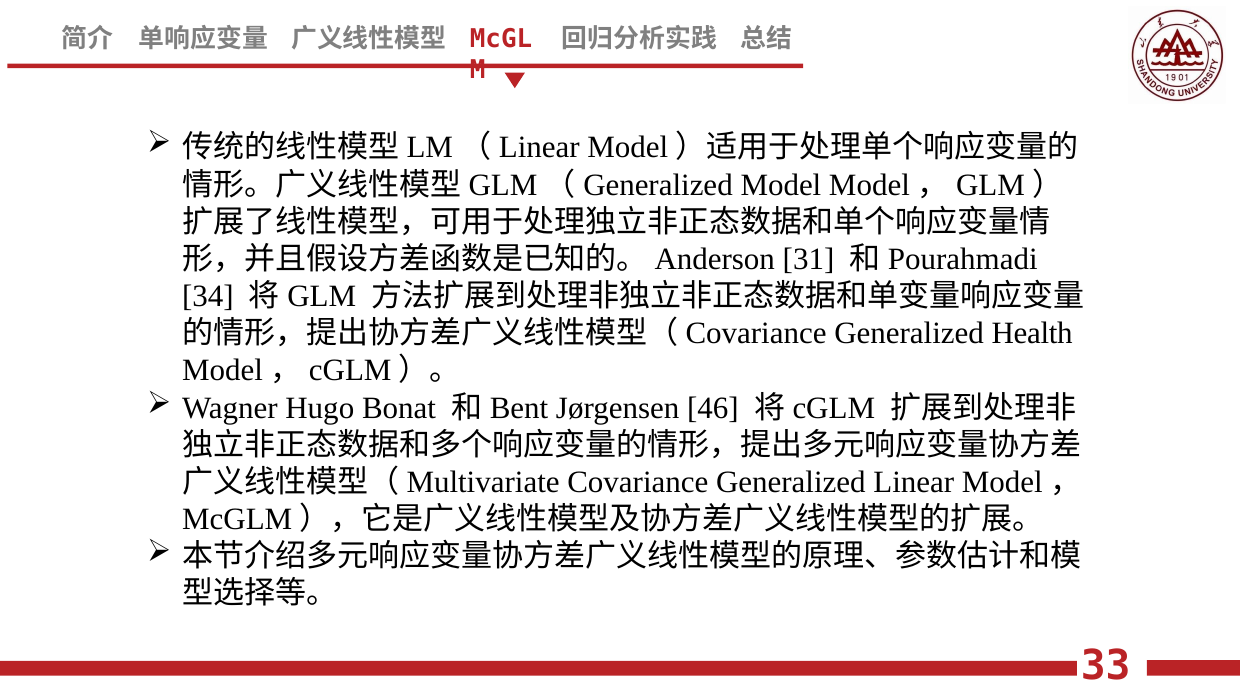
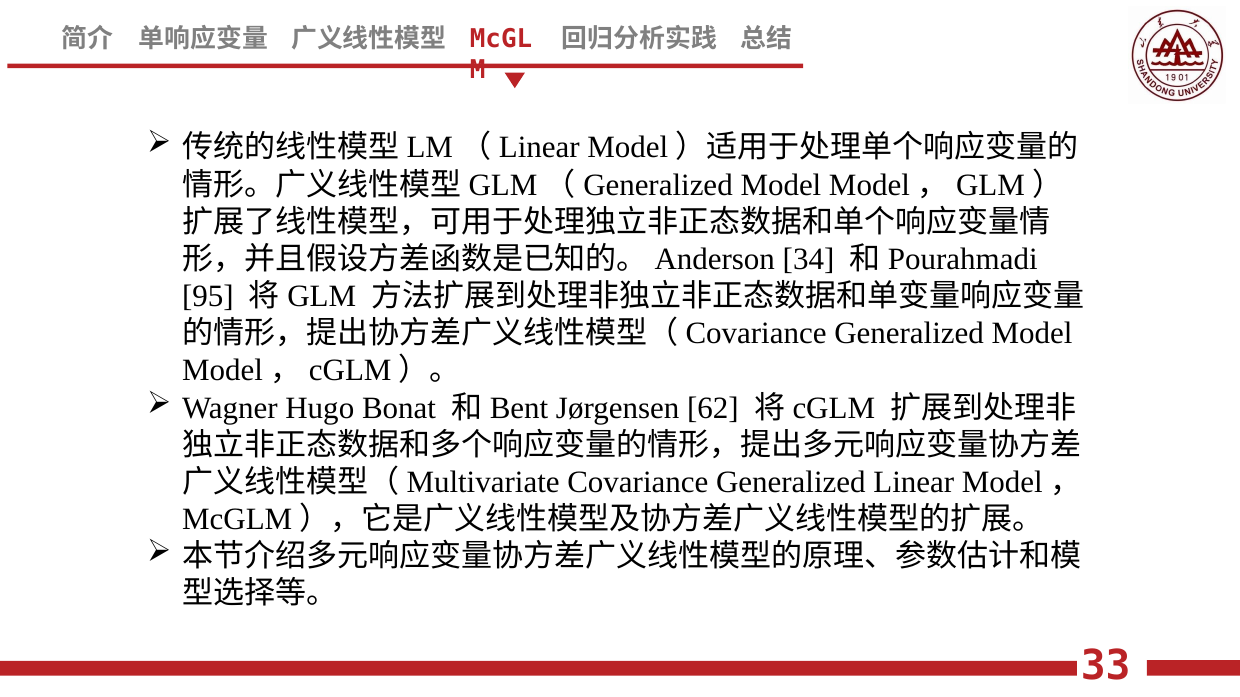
31: 31 -> 34 (809, 259)
34: 34 -> 95 (208, 297)
Generalized Health: Health -> Model (1032, 334)
46: 46 -> 62 (713, 408)
